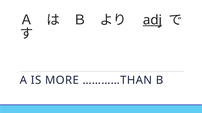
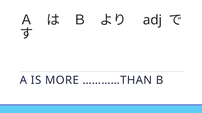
adj underline: present -> none (152, 20)
